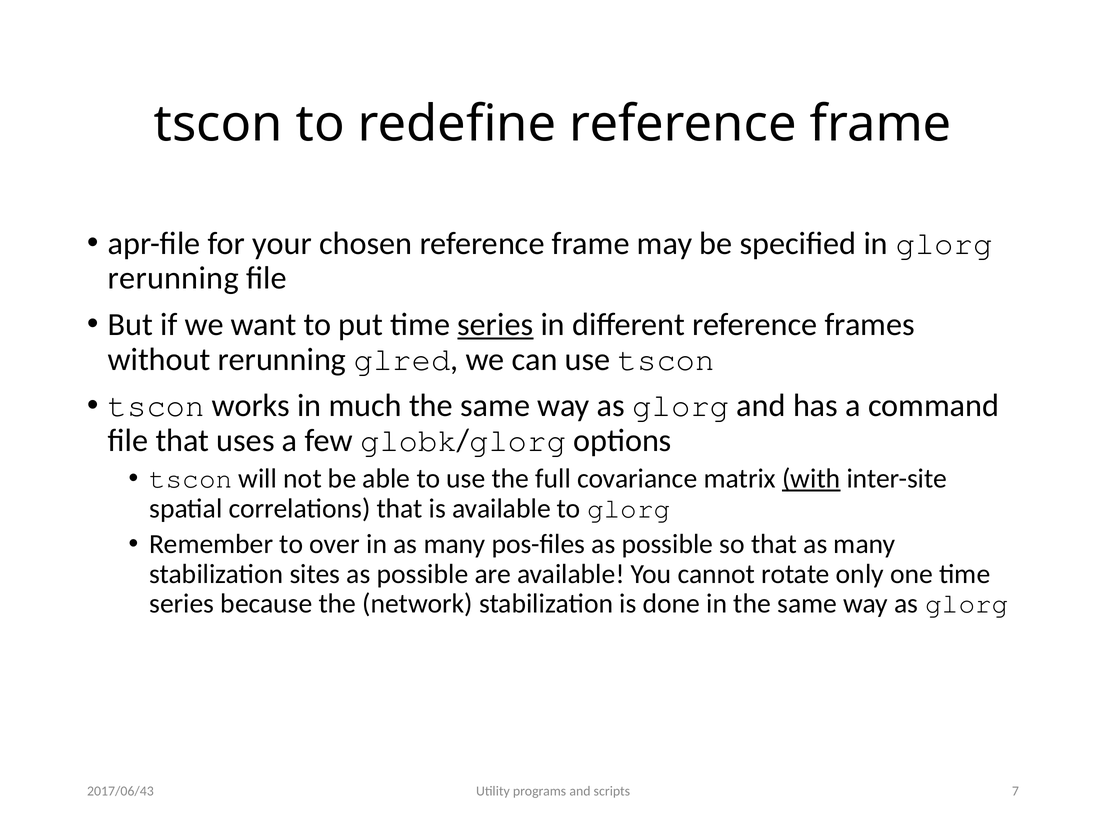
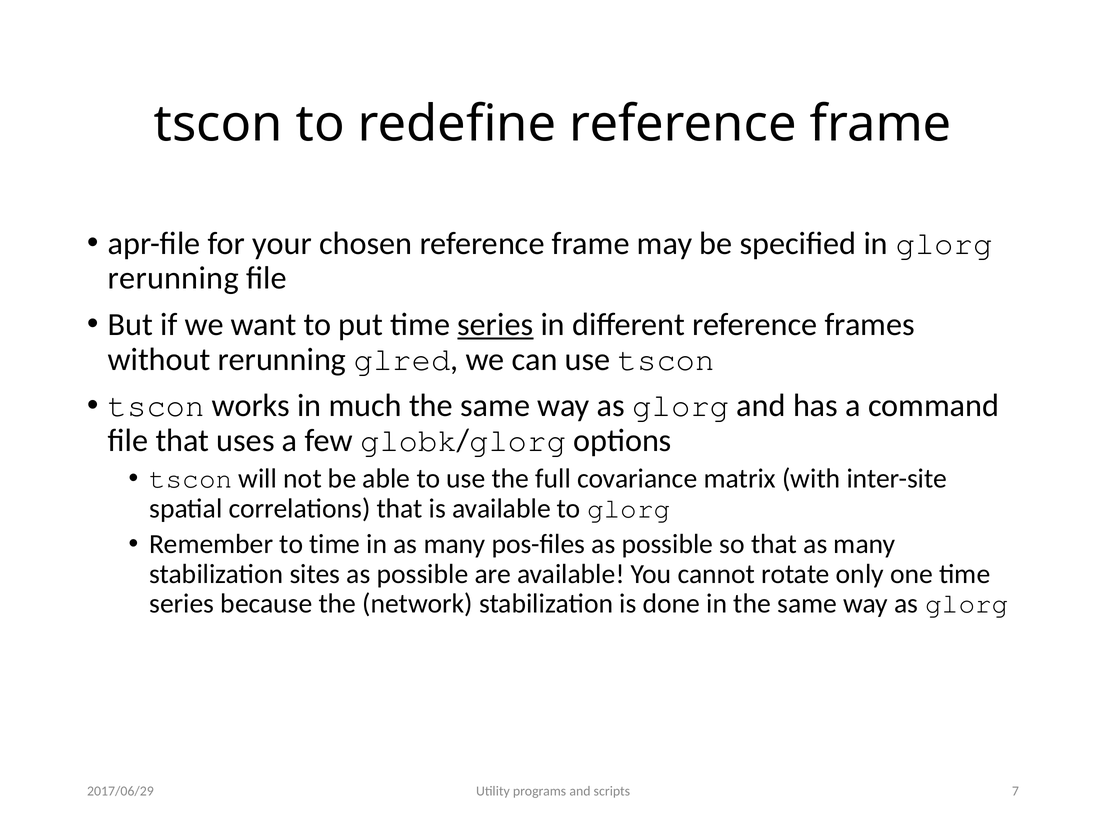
with underline: present -> none (811, 479)
to over: over -> time (335, 544)
2017/06/43: 2017/06/43 -> 2017/06/29 (120, 792)
